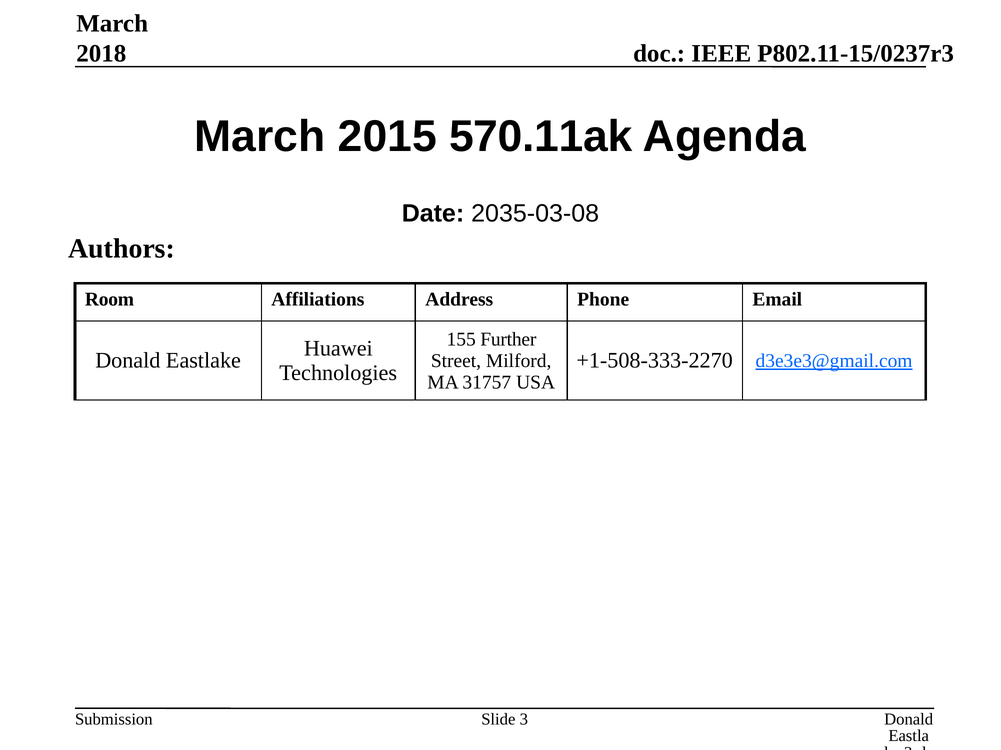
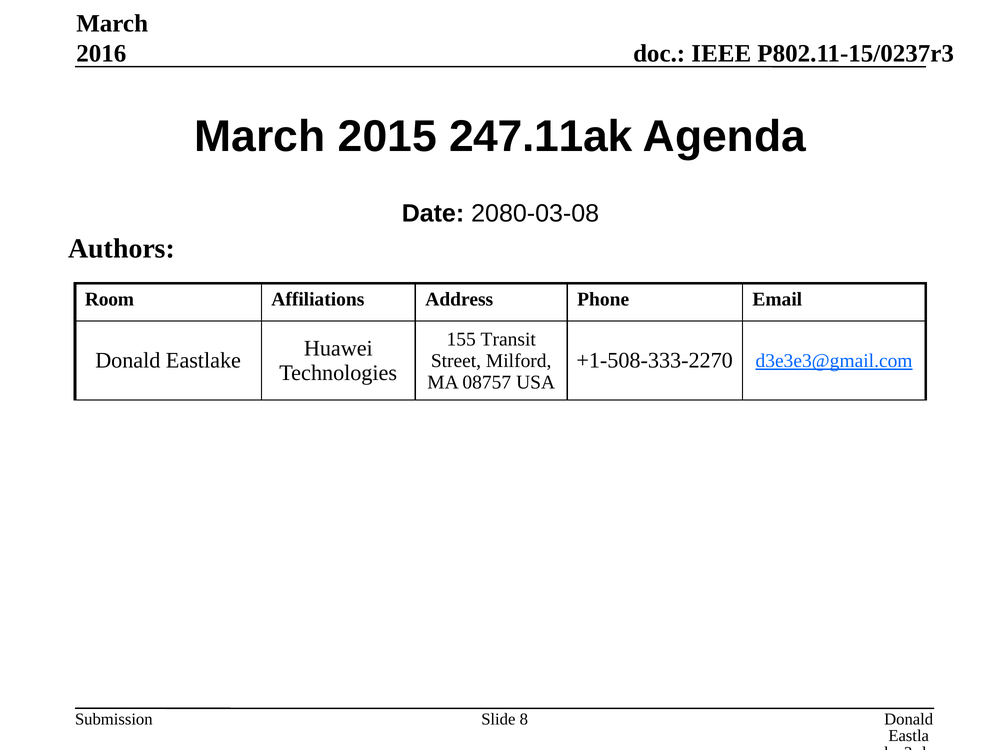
2018: 2018 -> 2016 (101, 53)
570.11ak: 570.11ak -> 247.11ak (541, 137)
2035-03-08: 2035-03-08 -> 2080-03-08 (535, 214)
Further: Further -> Transit (508, 339)
31757: 31757 -> 08757 (487, 383)
3: 3 -> 8 (524, 720)
